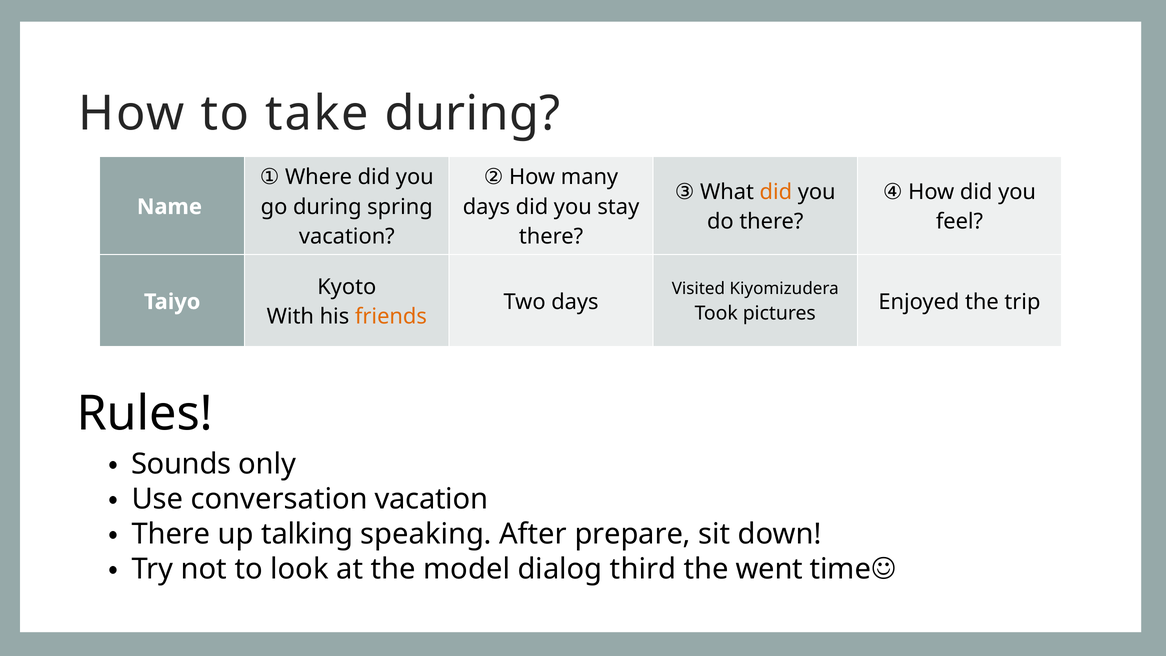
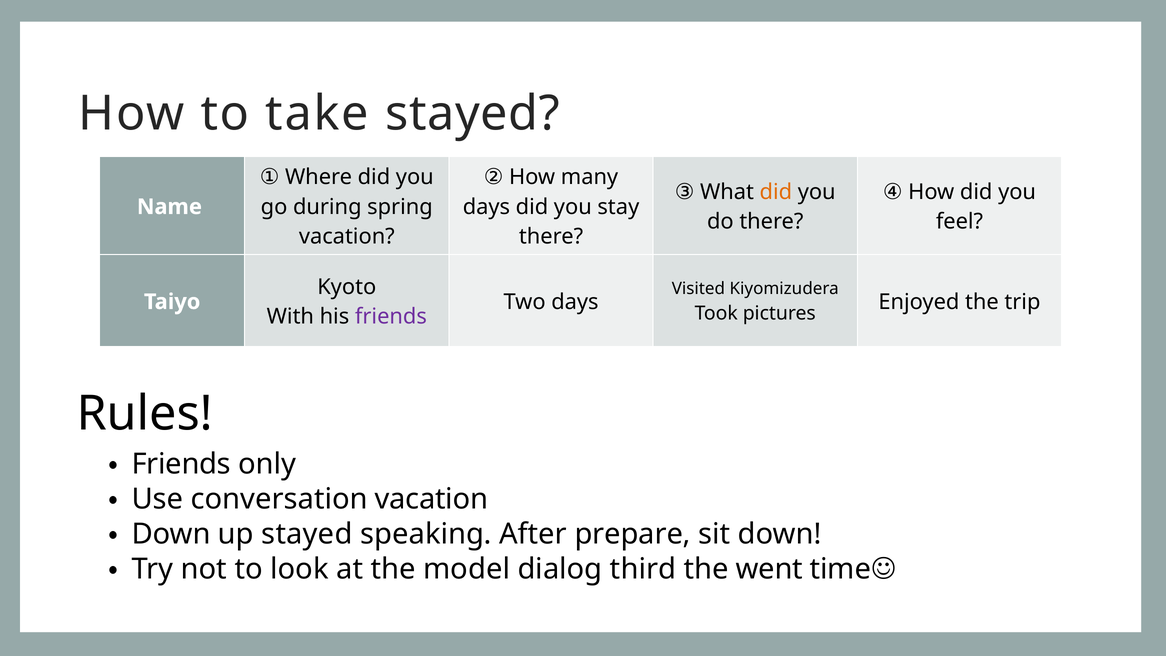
take during: during -> stayed (473, 114)
friends colour: orange -> purple (391, 317)
Sounds: Sounds -> Friends (181, 464)
There: There -> Down (171, 534)
up talking: talking -> stayed (307, 534)
